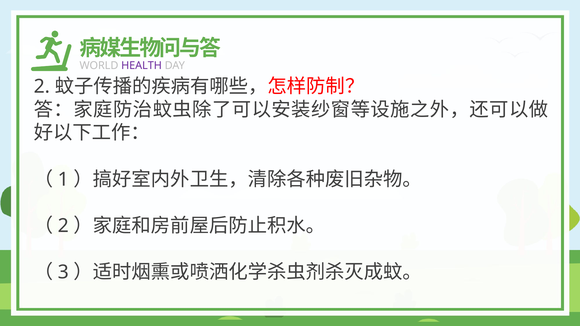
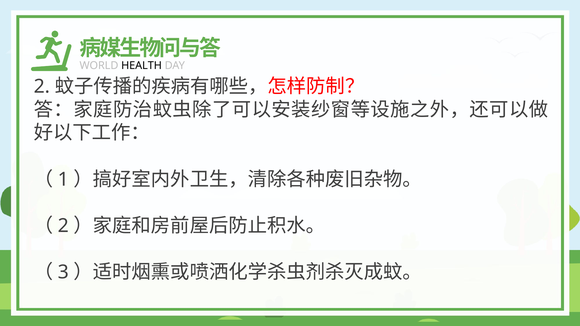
HEALTH colour: purple -> black (142, 66)
